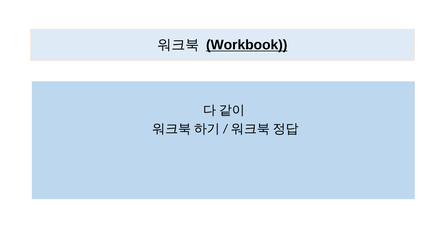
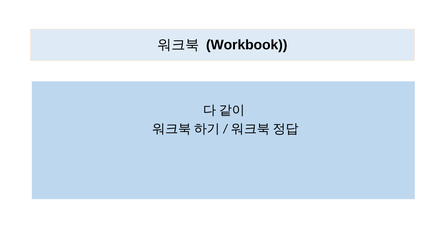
Workbook underline: present -> none (247, 45)
